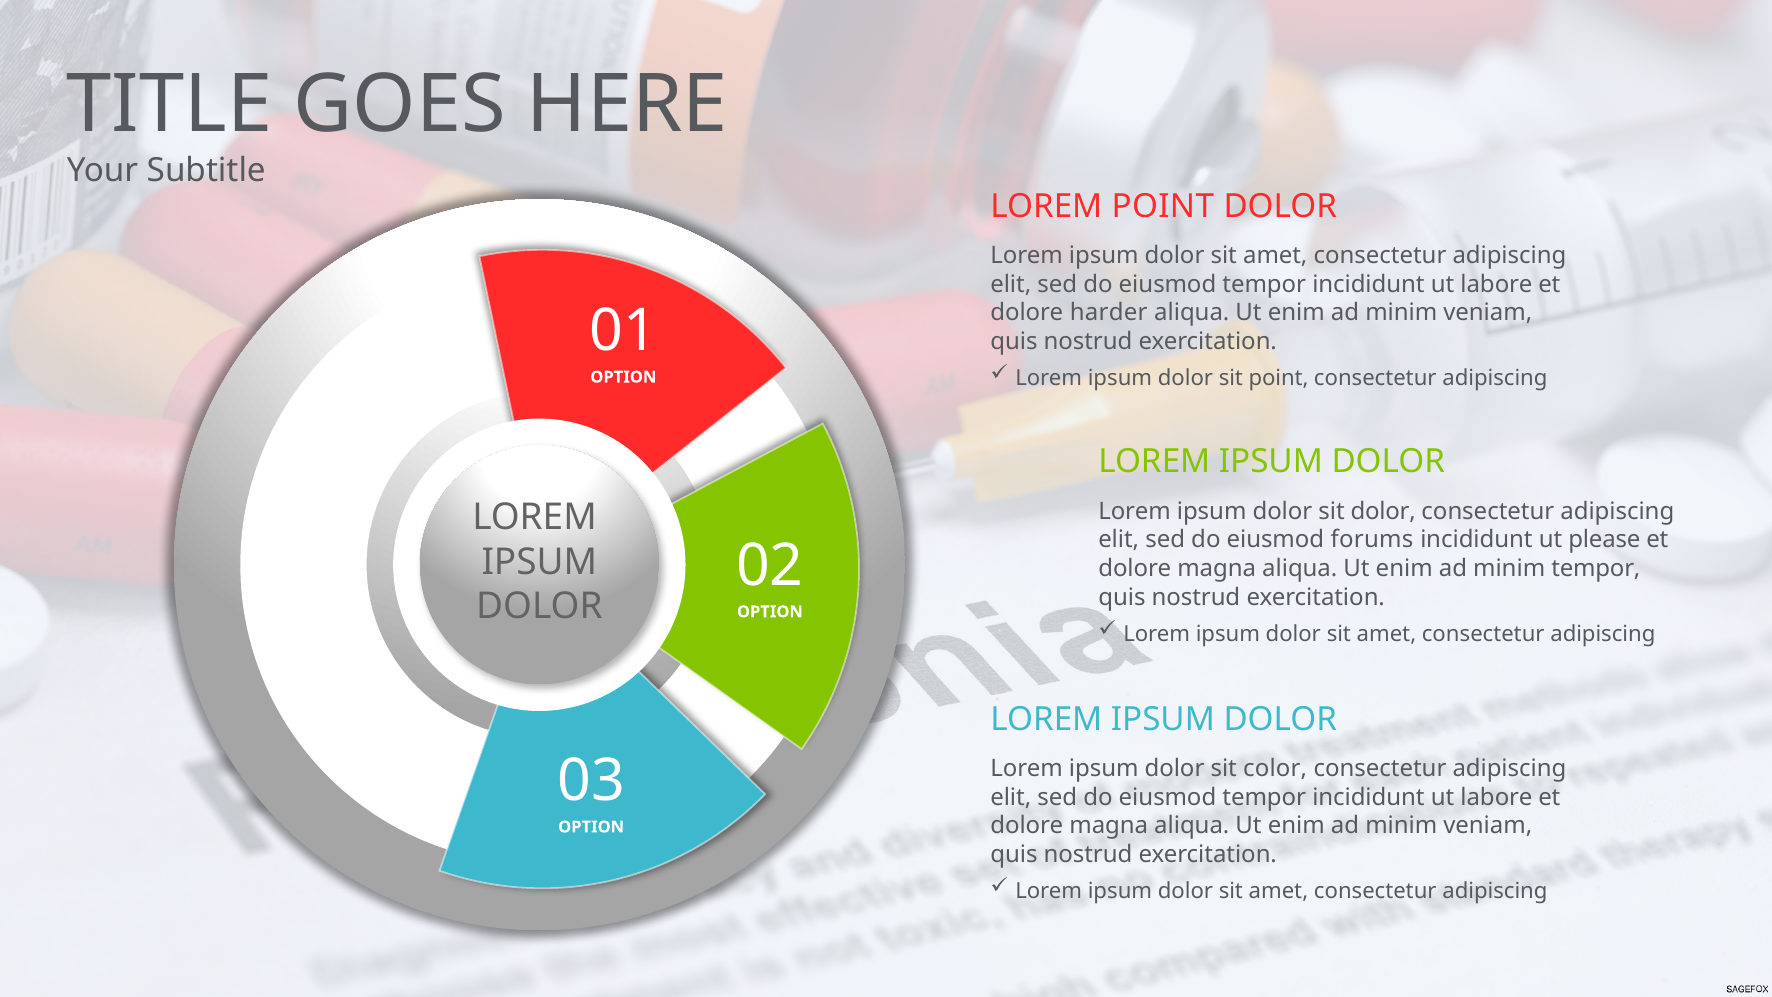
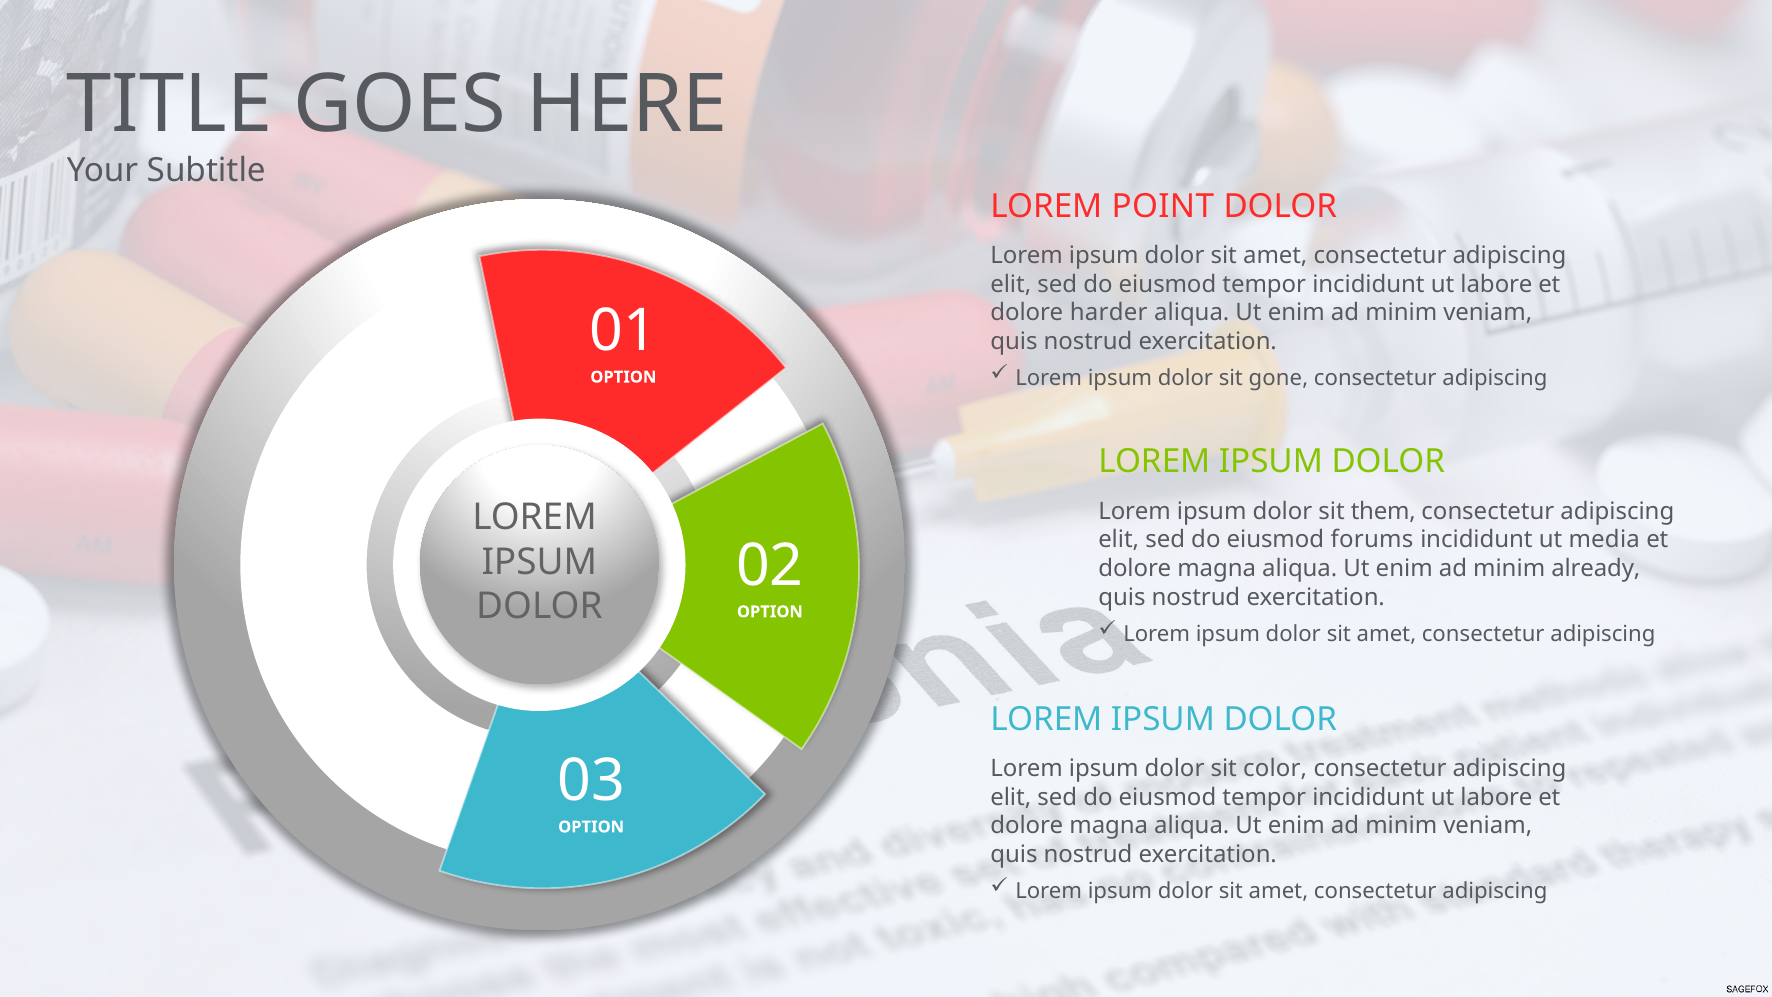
sit point: point -> gone (1278, 378)
sit dolor: dolor -> them (1383, 511)
please: please -> media (1604, 540)
minim tempor: tempor -> already (1596, 569)
